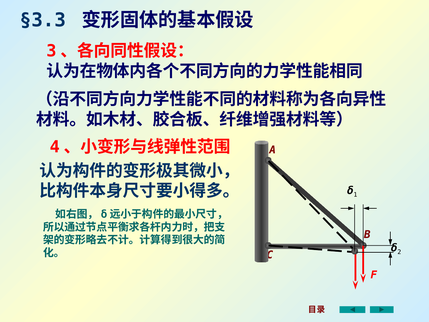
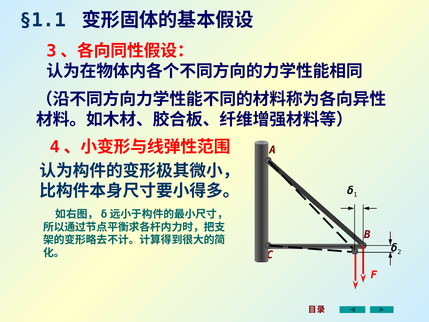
§3.3: §3.3 -> §1.1 (43, 20)
